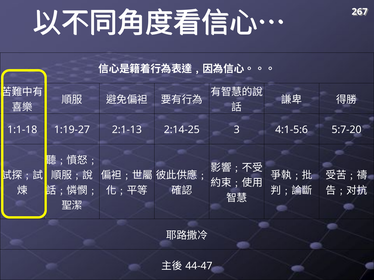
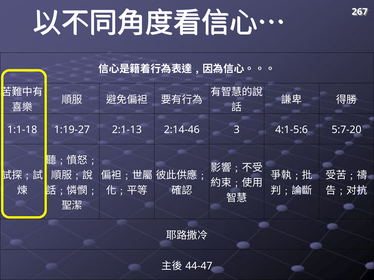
2:14-25: 2:14-25 -> 2:14-46 (182, 130)
